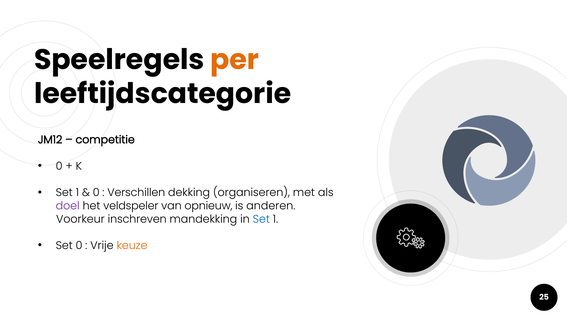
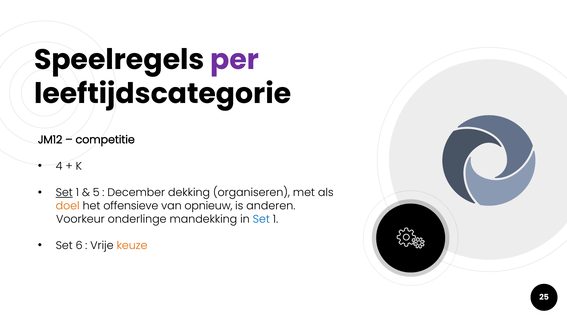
per colour: orange -> purple (235, 60)
0: 0 -> 4 (59, 166)
Set underline: none -> present (64, 193)
0: 0 -> 5 (96, 193)
Verschillen: Verschillen -> December (136, 193)
doel colour: purple -> orange (68, 206)
veldspeler: veldspeler -> offensieve (131, 206)
inschreven: inschreven -> onderlinge (137, 219)
Set 0: 0 -> 6 (79, 246)
